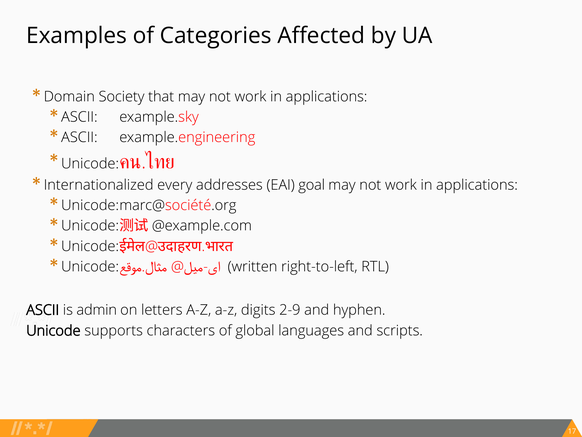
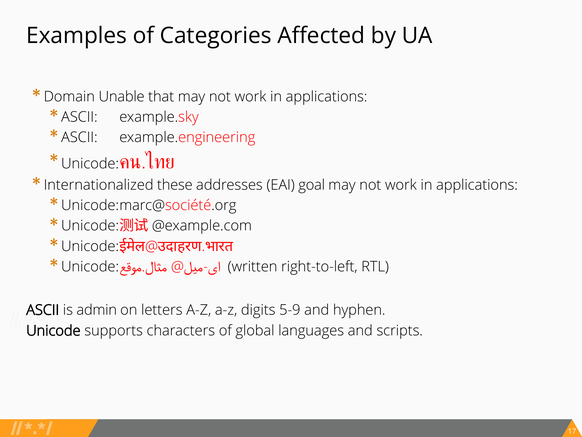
Society: Society -> Unable (122, 97)
every: every -> these (175, 185)
2-9: 2-9 -> 5-9 (290, 310)
